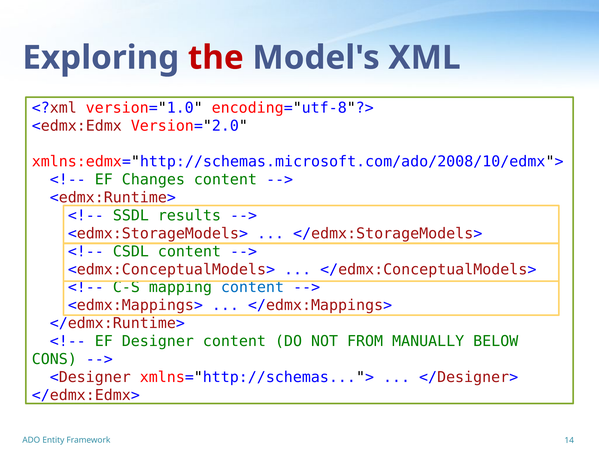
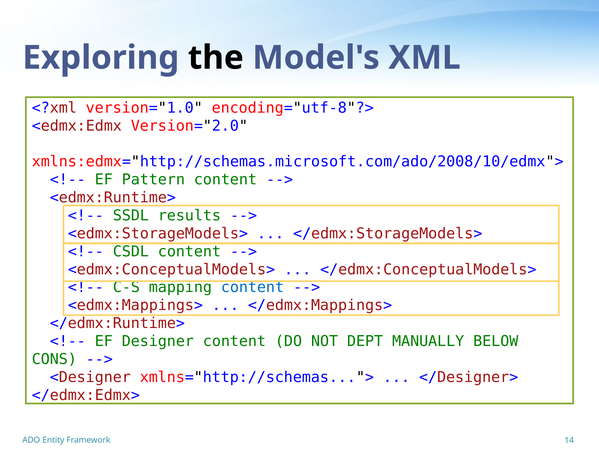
the colour: red -> black (216, 58)
Changes: Changes -> Pattern (153, 180)
FROM: FROM -> DEPT (365, 341)
